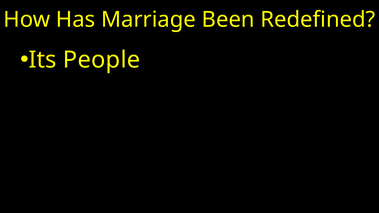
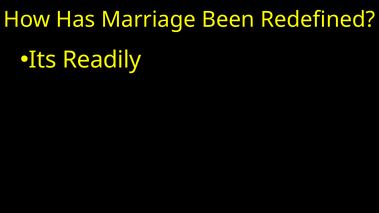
People: People -> Readily (102, 60)
